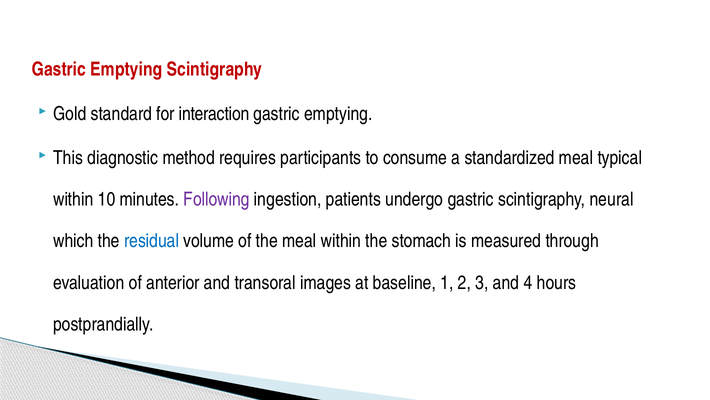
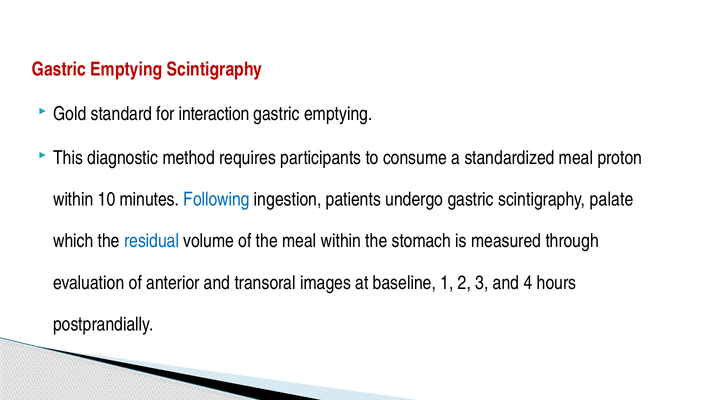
typical: typical -> proton (620, 158)
Following colour: purple -> blue (217, 199)
neural: neural -> palate (612, 199)
